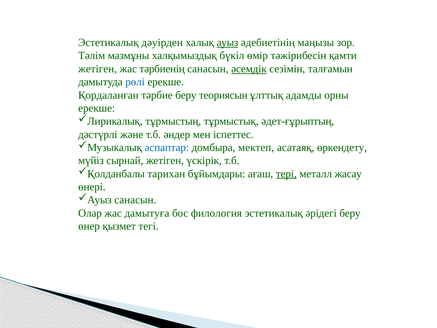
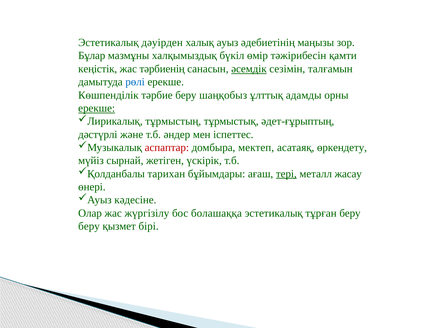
ауыз underline: present -> none (227, 43)
Тәлім: Тәлім -> Бұлар (92, 56)
жетіген: жетіген -> кеңістік (98, 69)
Қордаланған: Қордаланған -> Көшпенділік (108, 95)
теориясын: теориясын -> шаңқобыз (223, 95)
ерекше underline: none -> present (97, 108)
аспаптар colour: blue -> red (167, 147)
санасын: санасын -> кәдесіне (135, 200)
дамытуға: дамытуға -> жүргізілу (147, 213)
филология: филология -> болашаққа (216, 213)
әрідегі: әрідегі -> тұрған (321, 213)
өнер: өнер -> беру (89, 226)
тегі: тегі -> бірі (149, 226)
